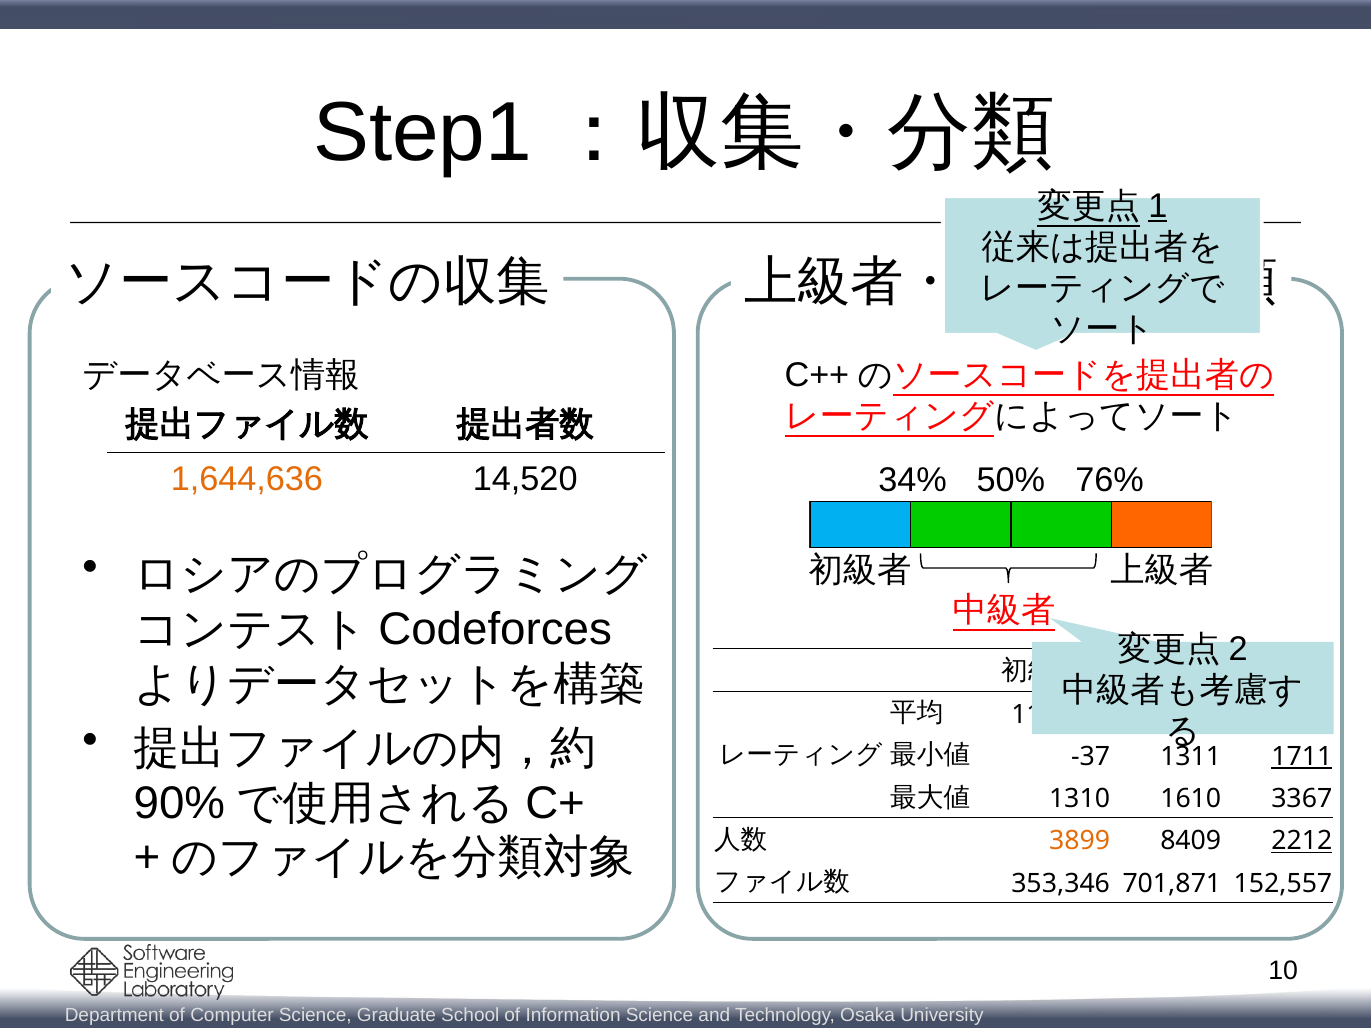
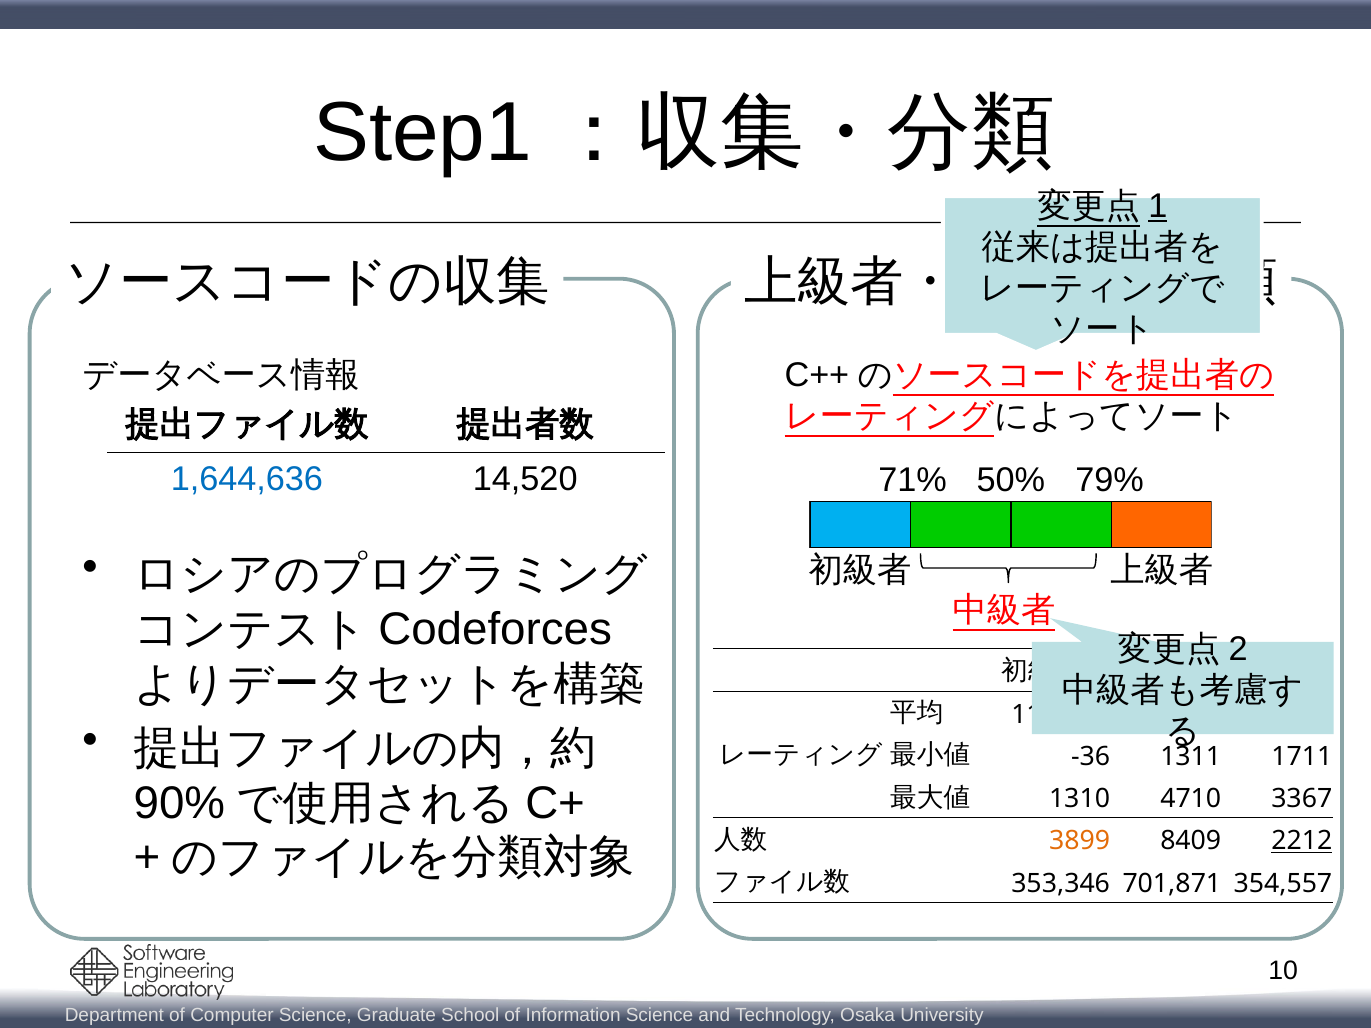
1,644,636 colour: orange -> blue (247, 479)
34%: 34% -> 71% (913, 481)
76%: 76% -> 79% (1110, 481)
-37: -37 -> -36 (1091, 757)
1711 underline: present -> none (1302, 757)
1610: 1610 -> 4710 (1191, 799)
152,557: 152,557 -> 354,557 (1283, 883)
